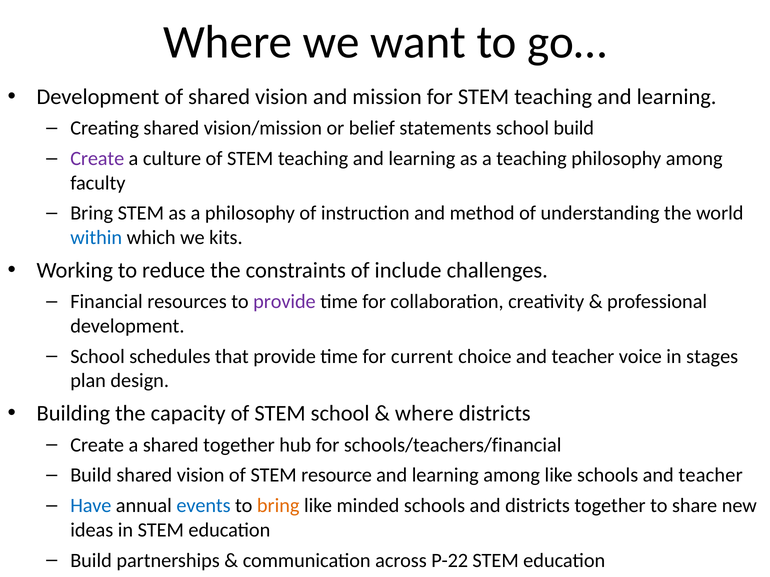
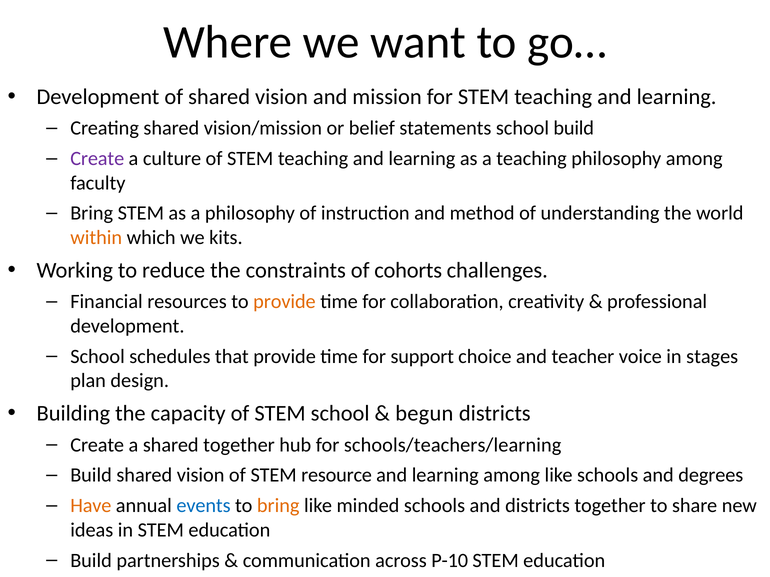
within colour: blue -> orange (96, 238)
include: include -> cohorts (408, 270)
provide colour: purple -> orange (284, 302)
current: current -> support (422, 357)
where: where -> begun (424, 414)
schools/teachers/financial: schools/teachers/financial -> schools/teachers/learning (453, 445)
schools and teacher: teacher -> degrees (711, 476)
Have colour: blue -> orange (91, 506)
P-22: P-22 -> P-10 (450, 561)
